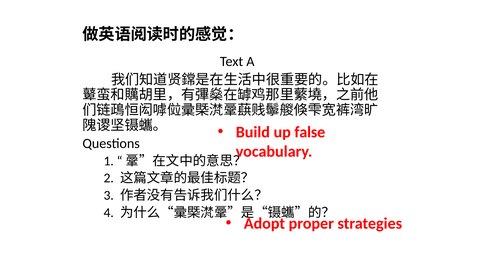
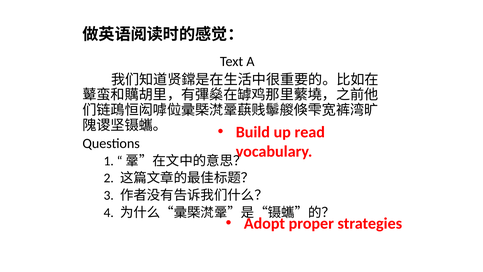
false: false -> read (310, 132)
